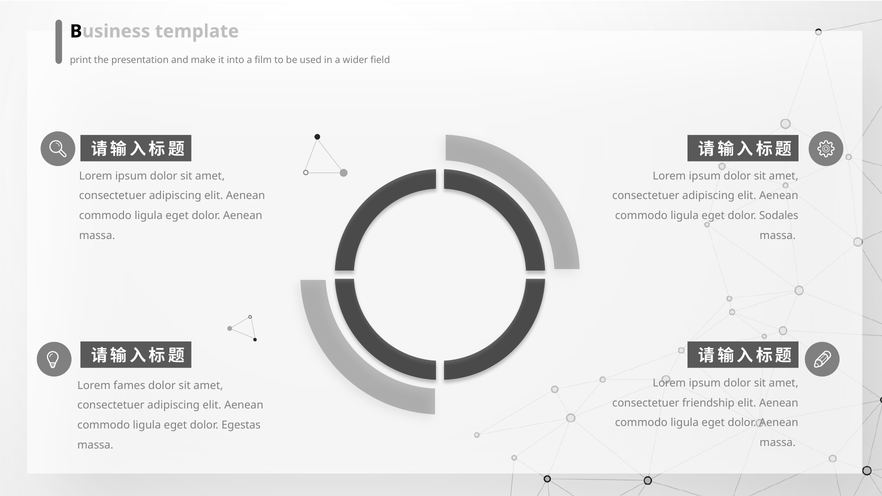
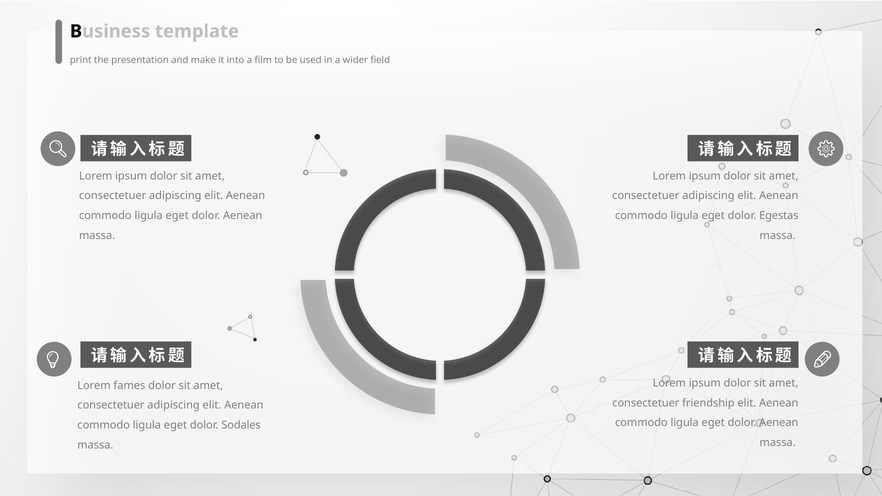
Sodales: Sodales -> Egestas (779, 216)
Egestas: Egestas -> Sodales (241, 425)
